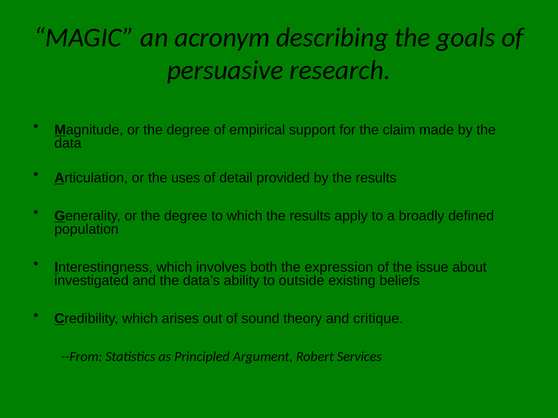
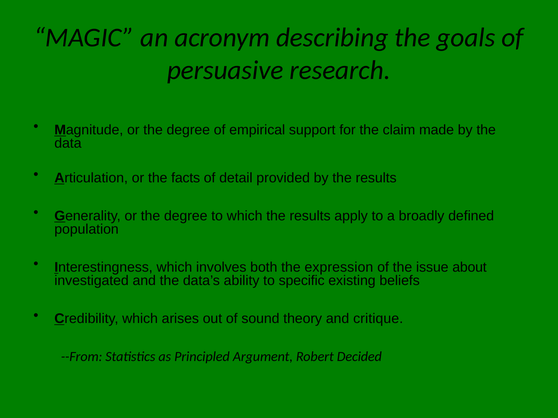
uses: uses -> facts (186, 178)
outside: outside -> specific (302, 281)
Services: Services -> Decided (359, 357)
